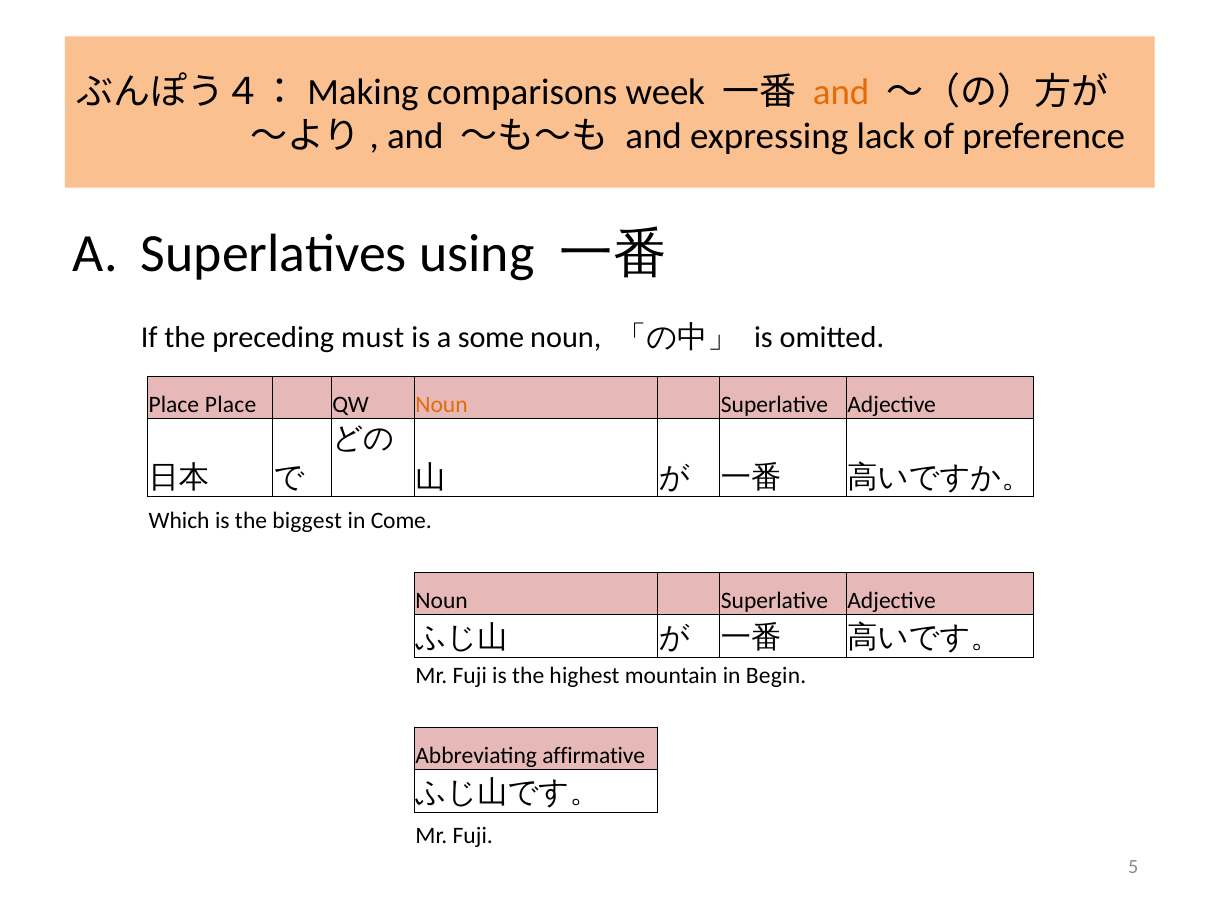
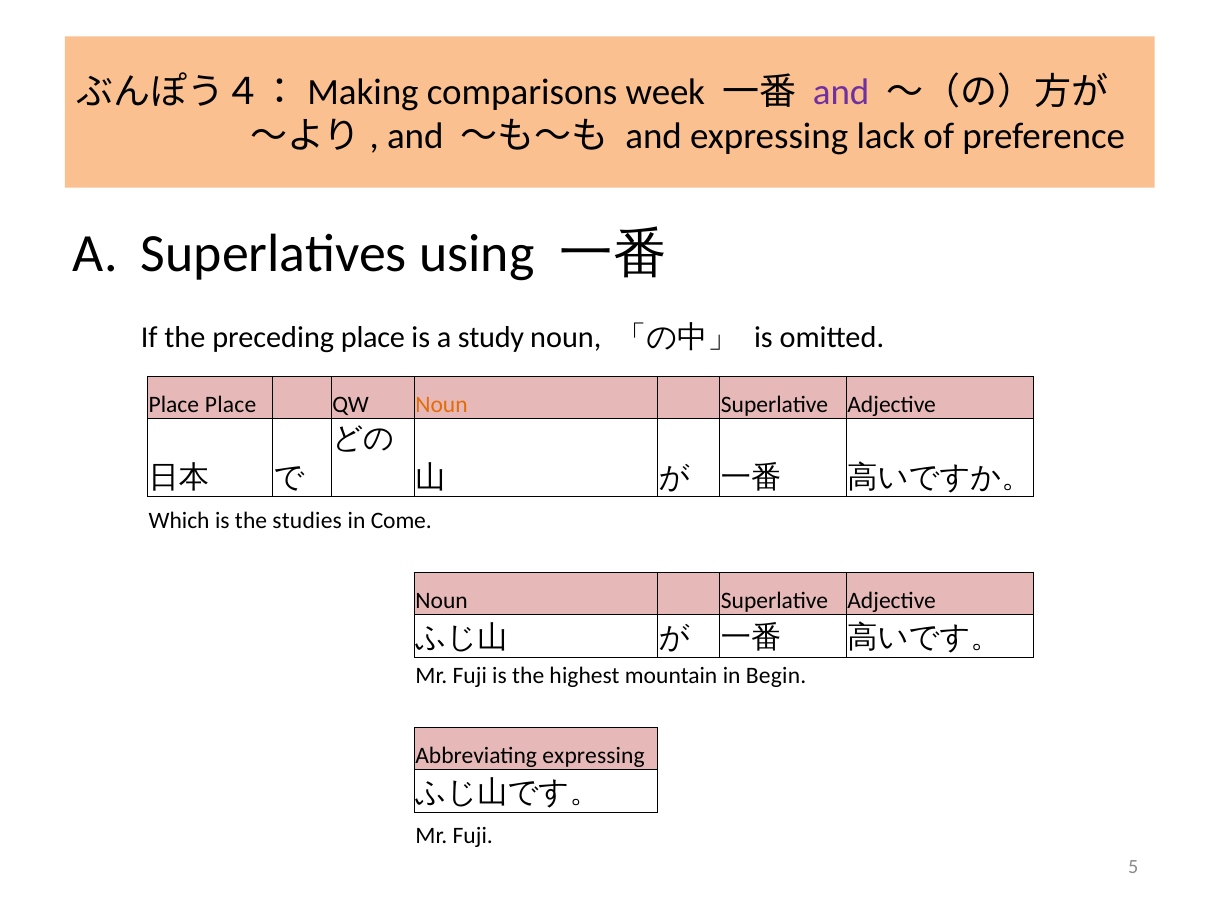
and colour: orange -> purple (841, 92)
preceding must: must -> place (373, 337)
some: some -> study (491, 337)
biggest: biggest -> studies (307, 521)
Abbreviating affirmative: affirmative -> expressing (594, 756)
